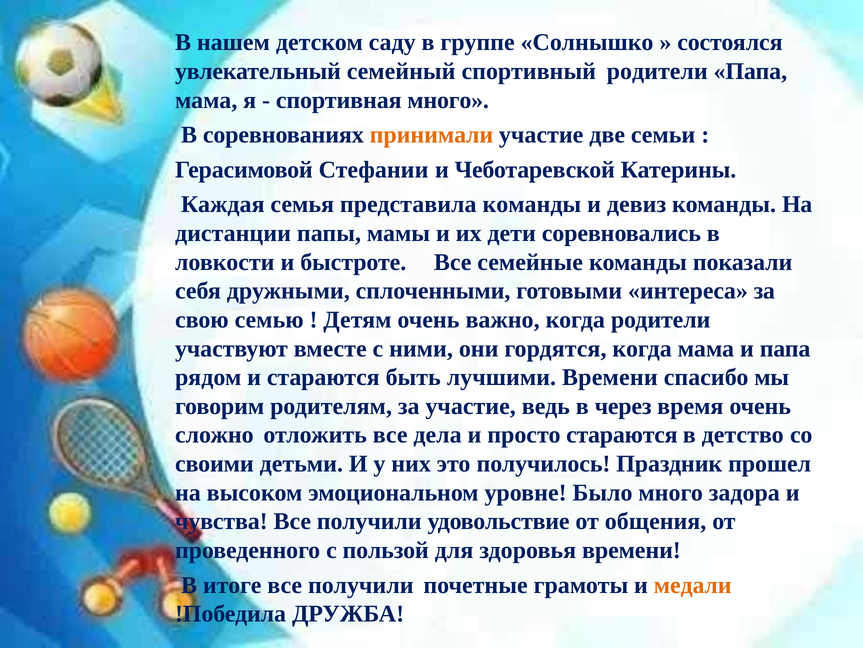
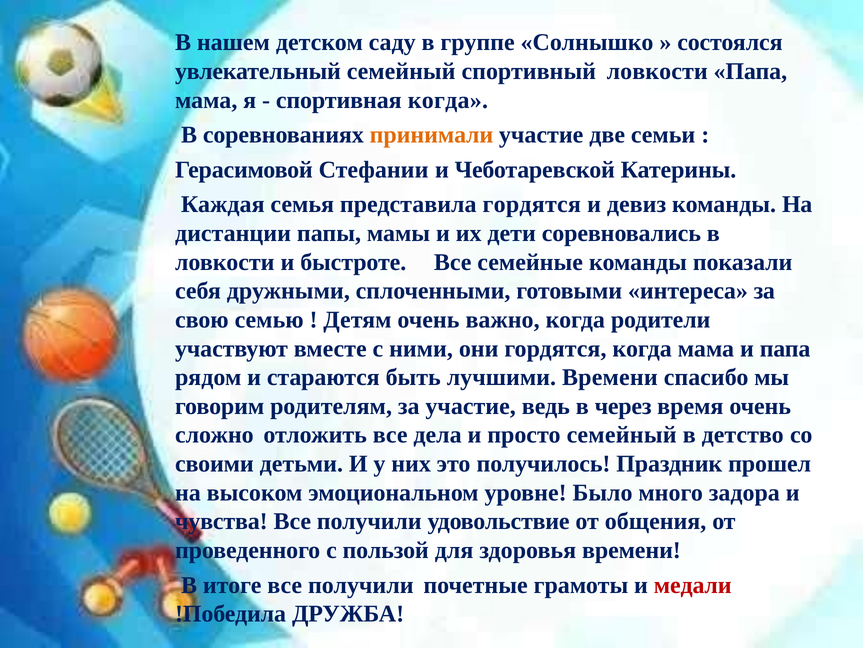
спортивный родители: родители -> ловкости (657, 71)
спортивная много: много -> когда (448, 100)
представила команды: команды -> гордятся (532, 204)
просто стараются: стараются -> семейный (622, 435)
медали colour: orange -> red (693, 585)
